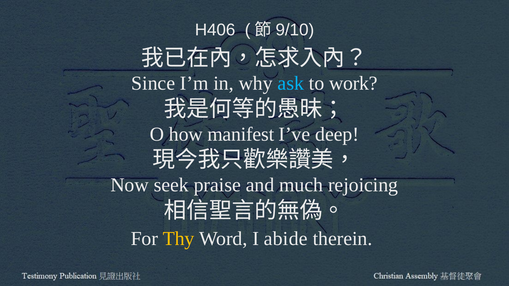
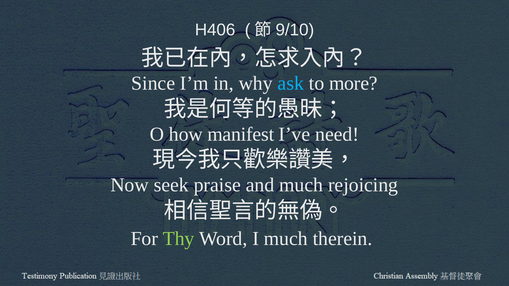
work: work -> more (353, 83)
deep: deep -> need (337, 134)
Thy colour: yellow -> light green (179, 239)
I abide: abide -> much (286, 239)
